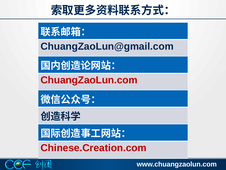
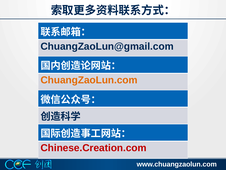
ChuangZaoLun.com colour: red -> orange (89, 80)
